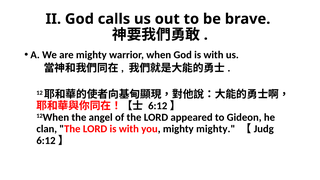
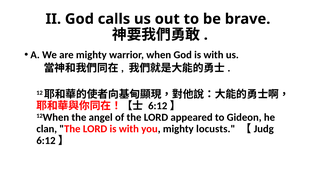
mighty mighty: mighty -> locusts (216, 129)
